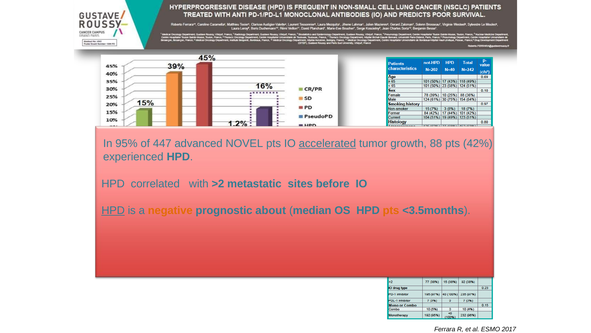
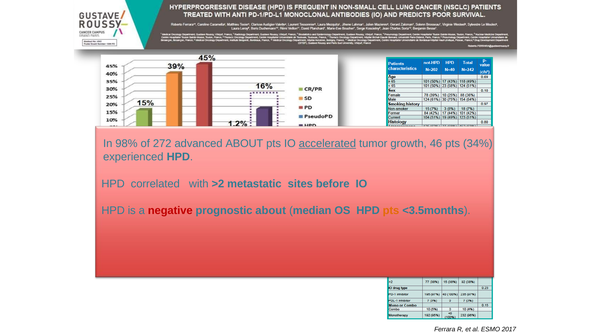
95%: 95% -> 98% (126, 143)
447: 447 -> 272 (162, 143)
advanced NOVEL: NOVEL -> ABOUT (244, 143)
88: 88 -> 46 (436, 143)
42%: 42% -> 34% (478, 143)
HPD underline: present -> none (113, 210)
negative colour: orange -> red (170, 210)
